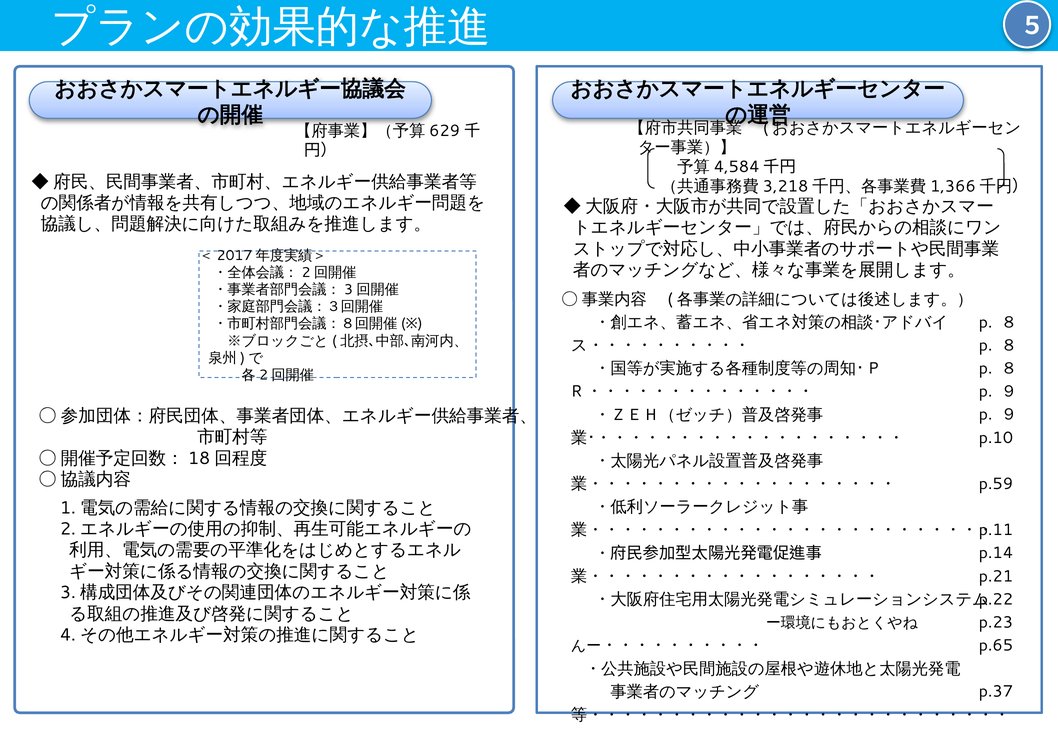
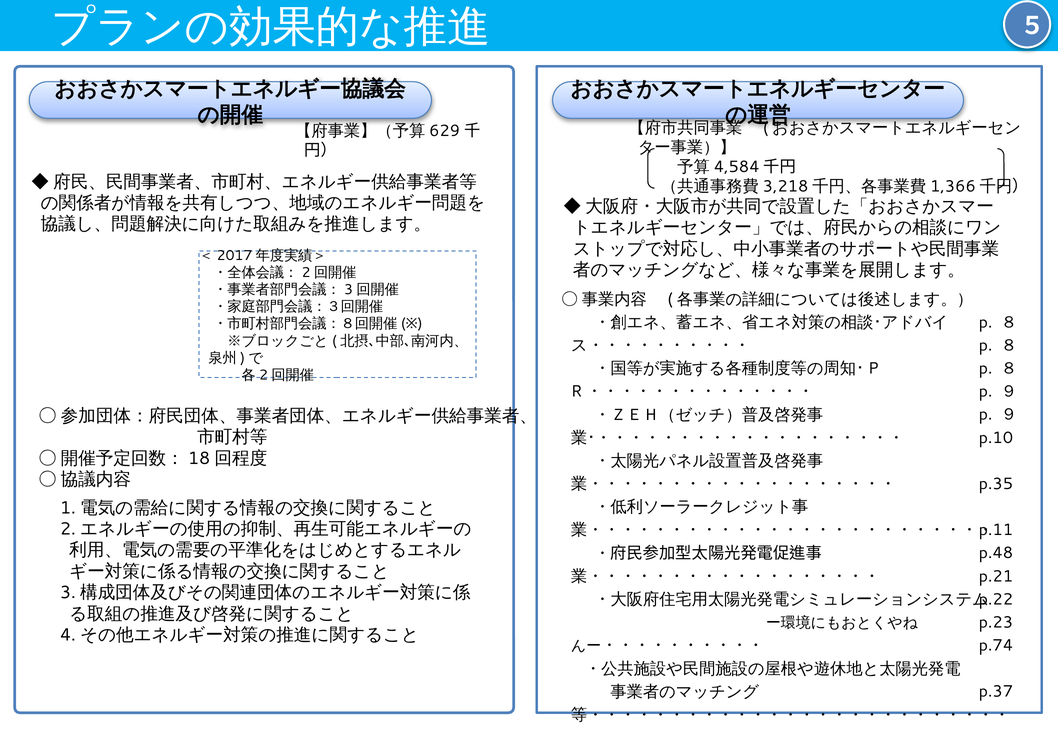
p.59: p.59 -> p.35 (996, 483)
p.14: p.14 -> p.48 (996, 553)
p.65: p.65 -> p.74 (996, 645)
